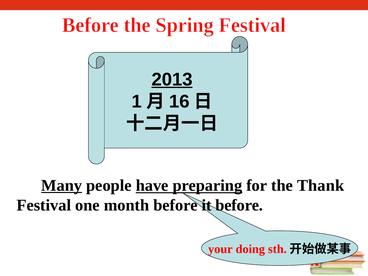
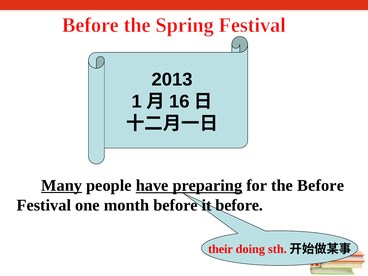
2013 underline: present -> none (172, 79)
the Thank: Thank -> Before (321, 186)
your: your -> their (220, 249)
